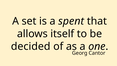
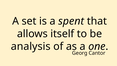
decided: decided -> analysis (31, 46)
